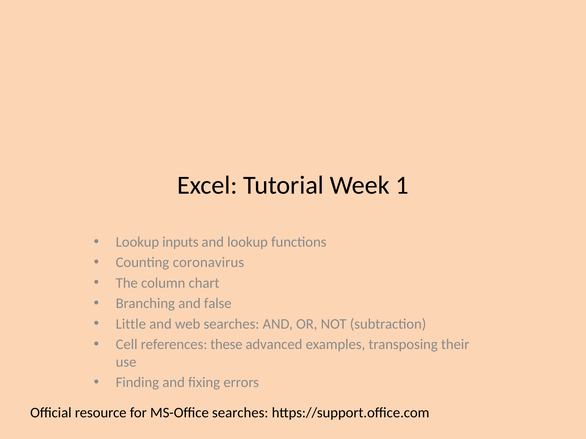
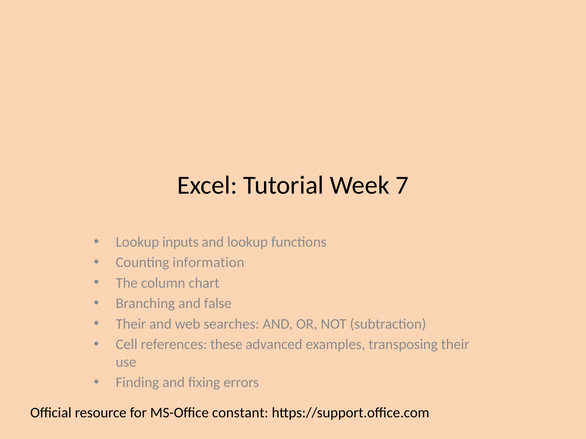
1: 1 -> 7 (402, 185)
coronavirus: coronavirus -> information (208, 263)
Little: Little -> Their (131, 324)
MS-Office searches: searches -> constant (240, 413)
